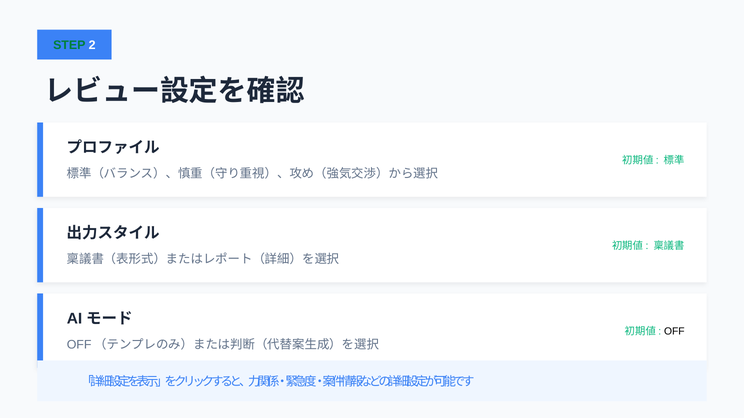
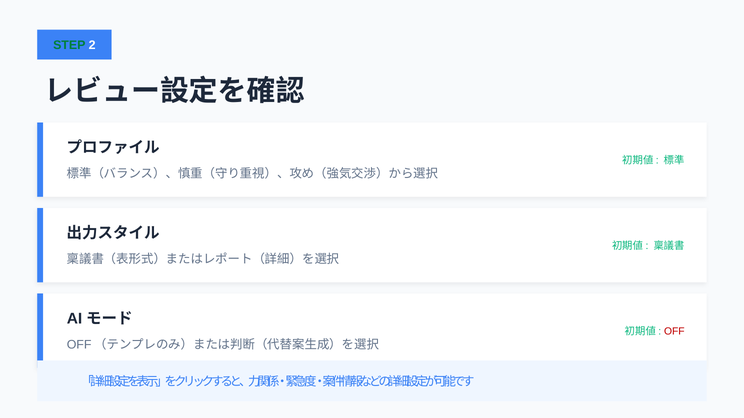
OFF colour: black -> red (674, 332)
